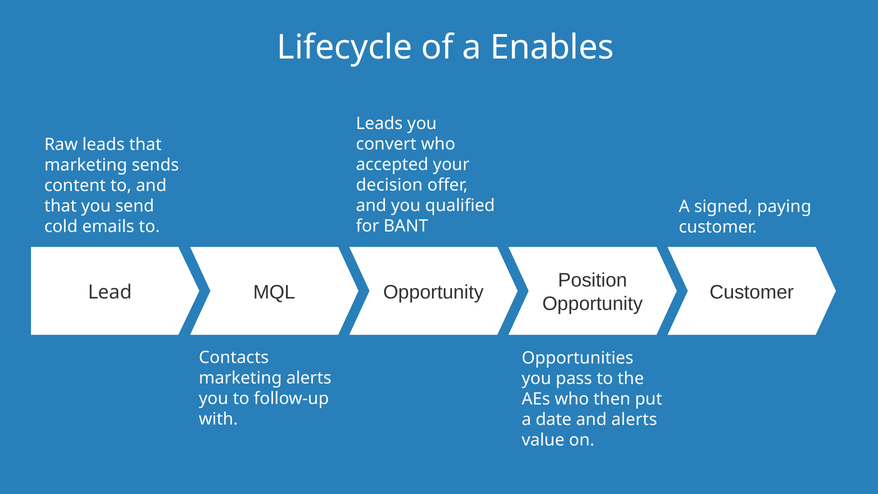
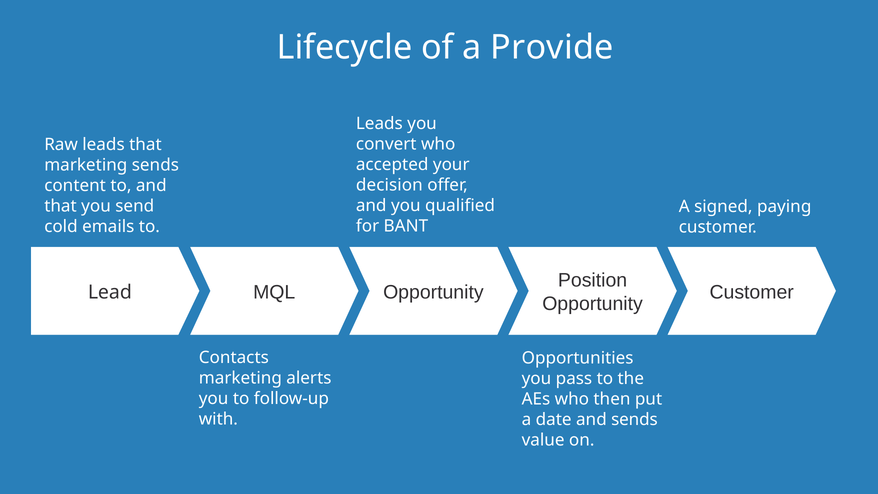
Enables: Enables -> Provide (552, 47)
and alerts: alerts -> sends (634, 419)
